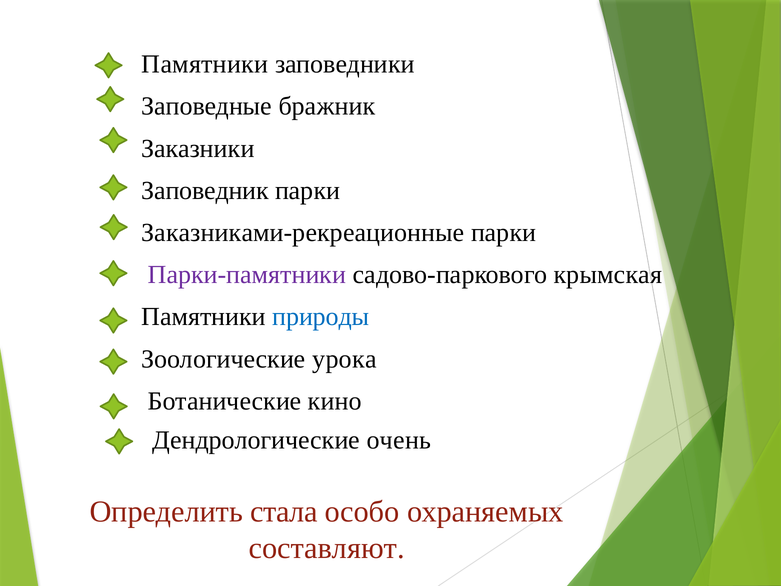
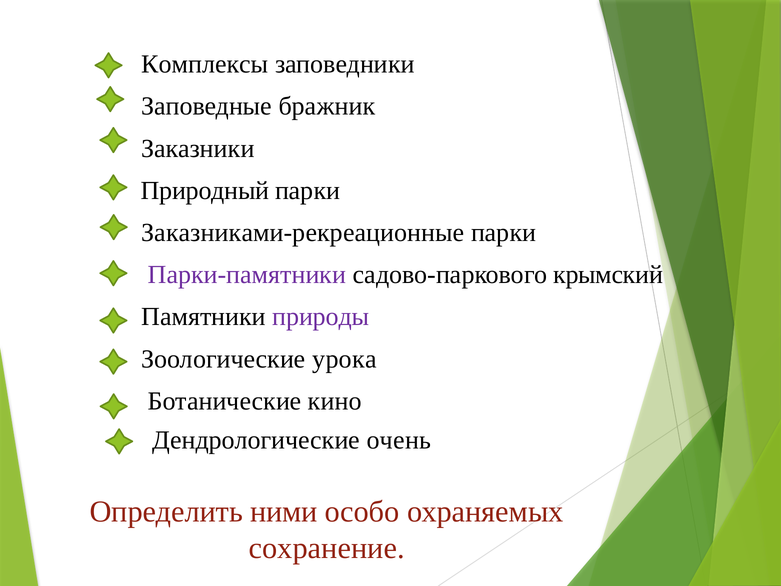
Памятники: Памятники -> Комплексы (205, 64)
Заповедник: Заповедник -> Природный (205, 190)
крымская: крымская -> крымский (608, 275)
природы colour: blue -> purple (321, 317)
стала: стала -> ними (284, 511)
составляют: составляют -> сохранение (327, 548)
